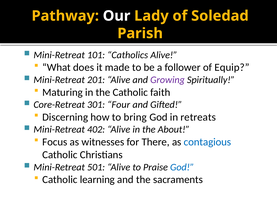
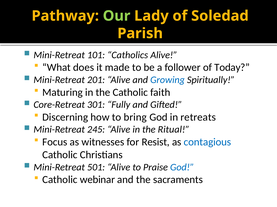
Our colour: white -> light green (117, 16)
Equip: Equip -> Today (232, 68)
Growing colour: purple -> blue (168, 80)
Four: Four -> Fully (119, 105)
402: 402 -> 245 (96, 130)
About: About -> Ritual (174, 130)
There: There -> Resist (156, 142)
learning: learning -> webinar (97, 180)
